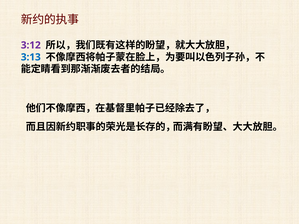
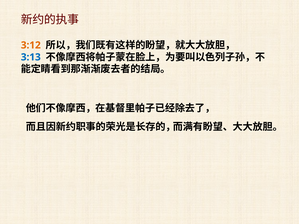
3:12 colour: purple -> orange (31, 45)
